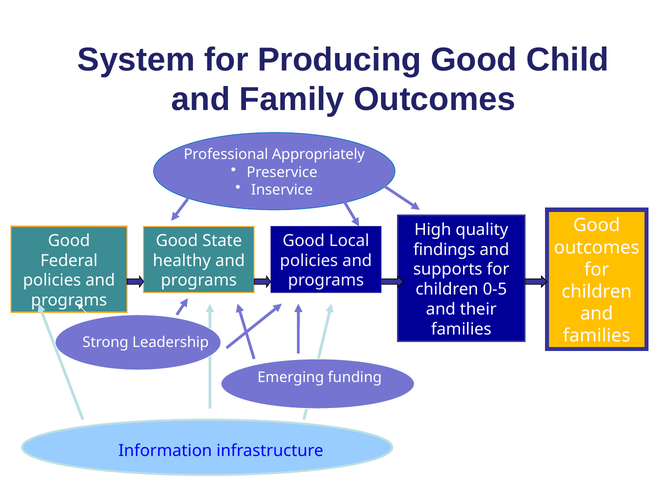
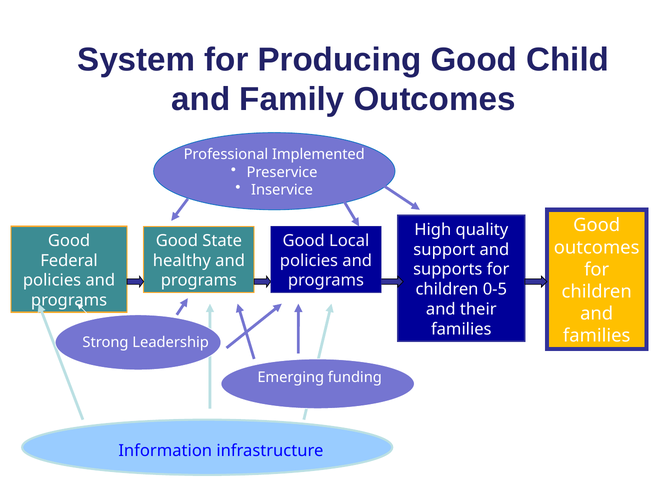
Appropriately: Appropriately -> Implemented (318, 155)
findings: findings -> support (444, 250)
